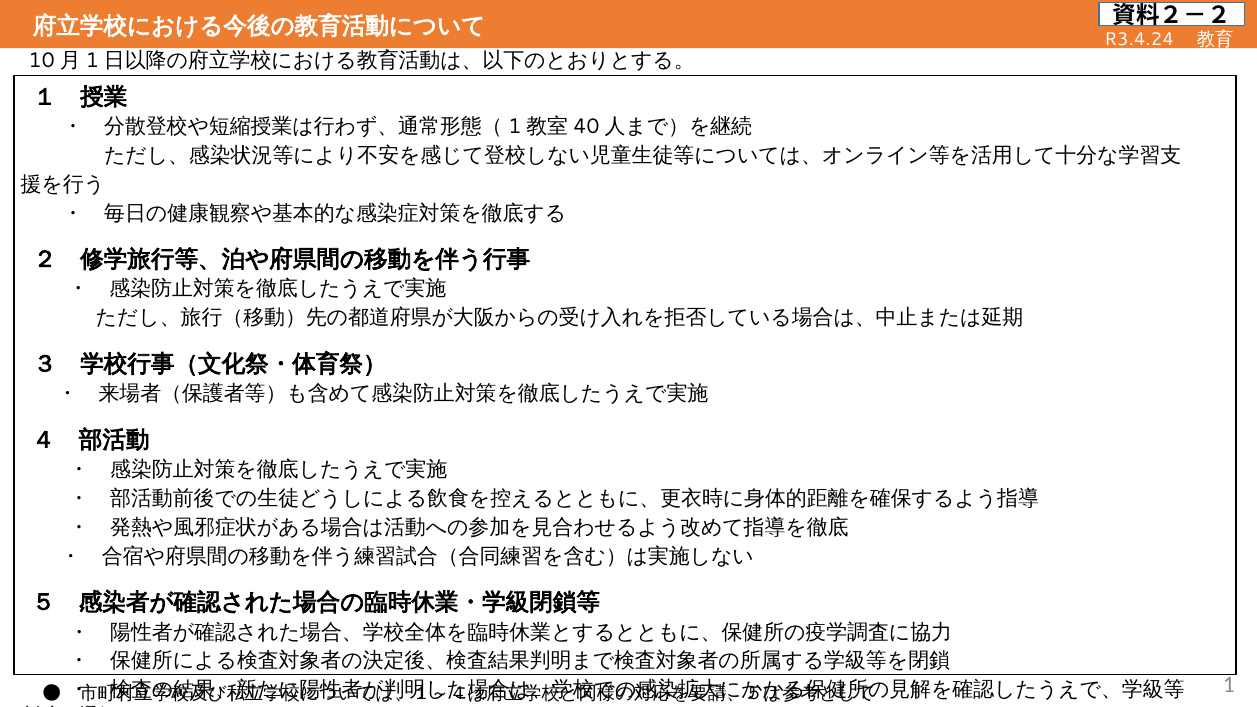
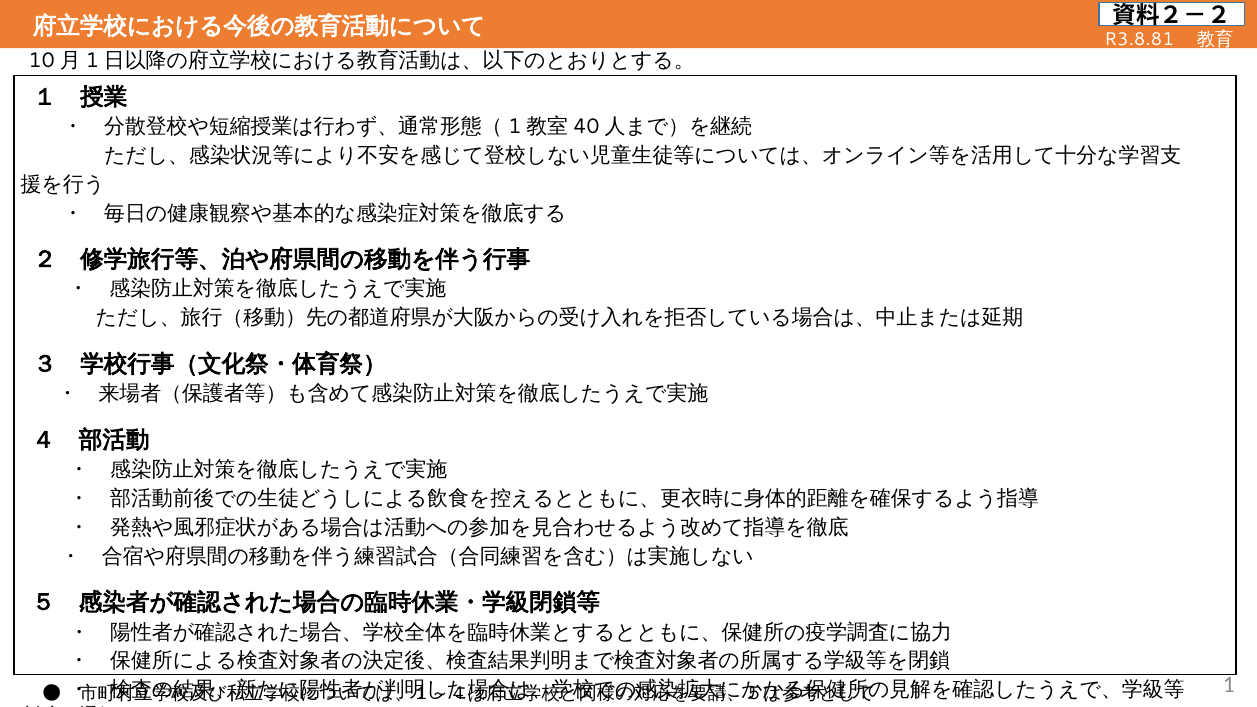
R3.4.24: R3.4.24 -> R3.8.81 (1139, 39)
